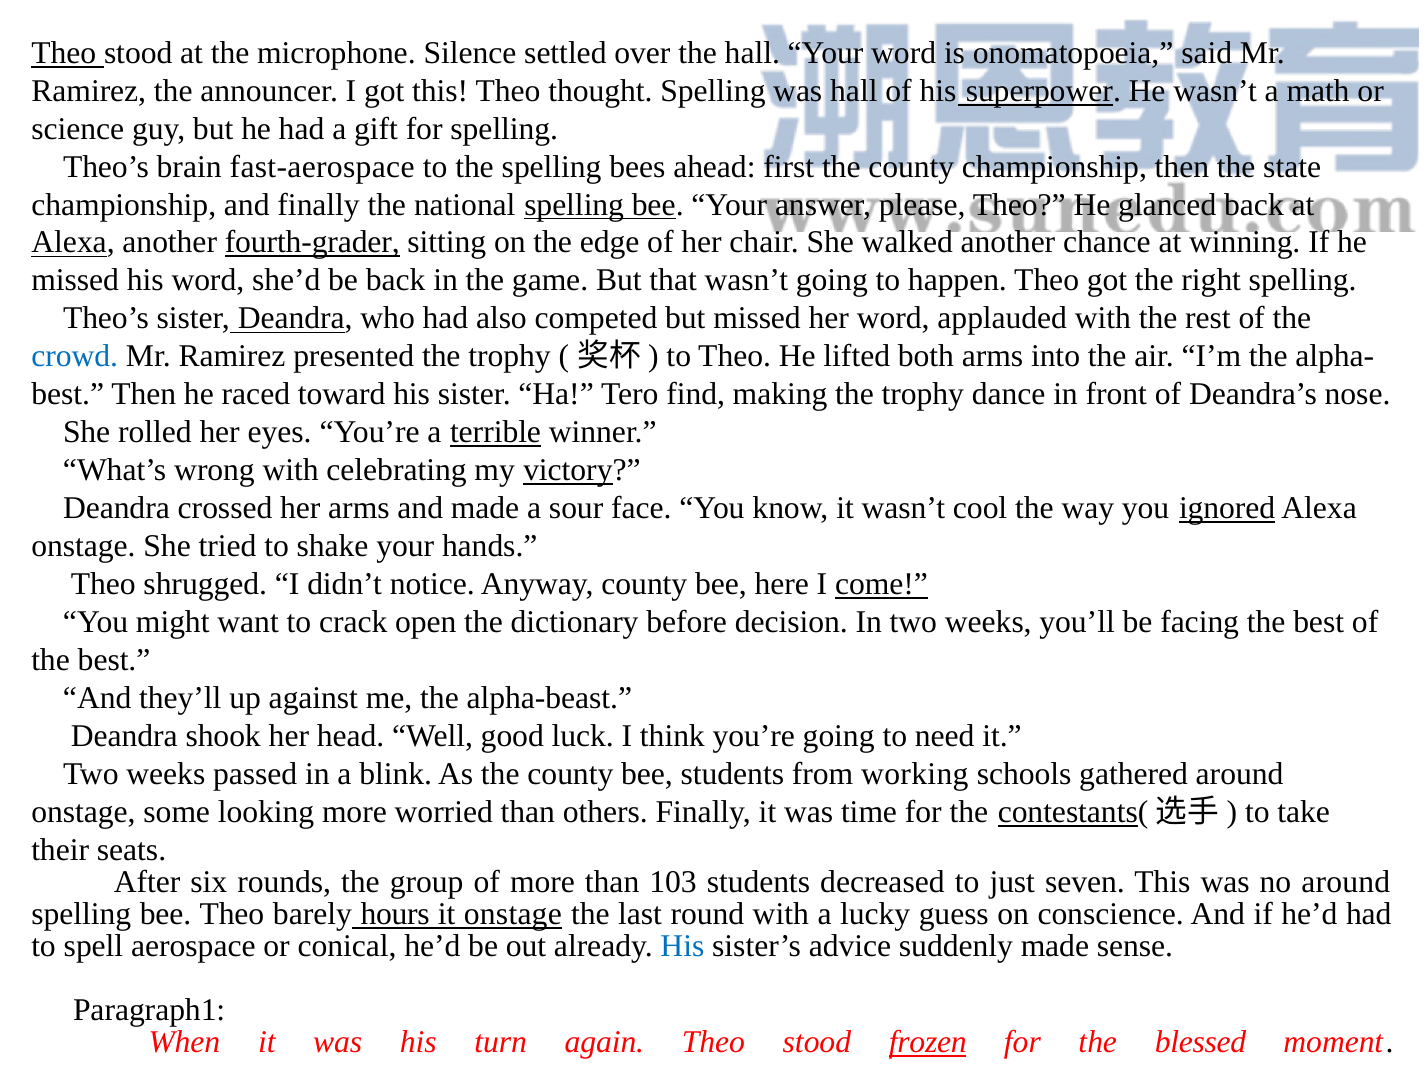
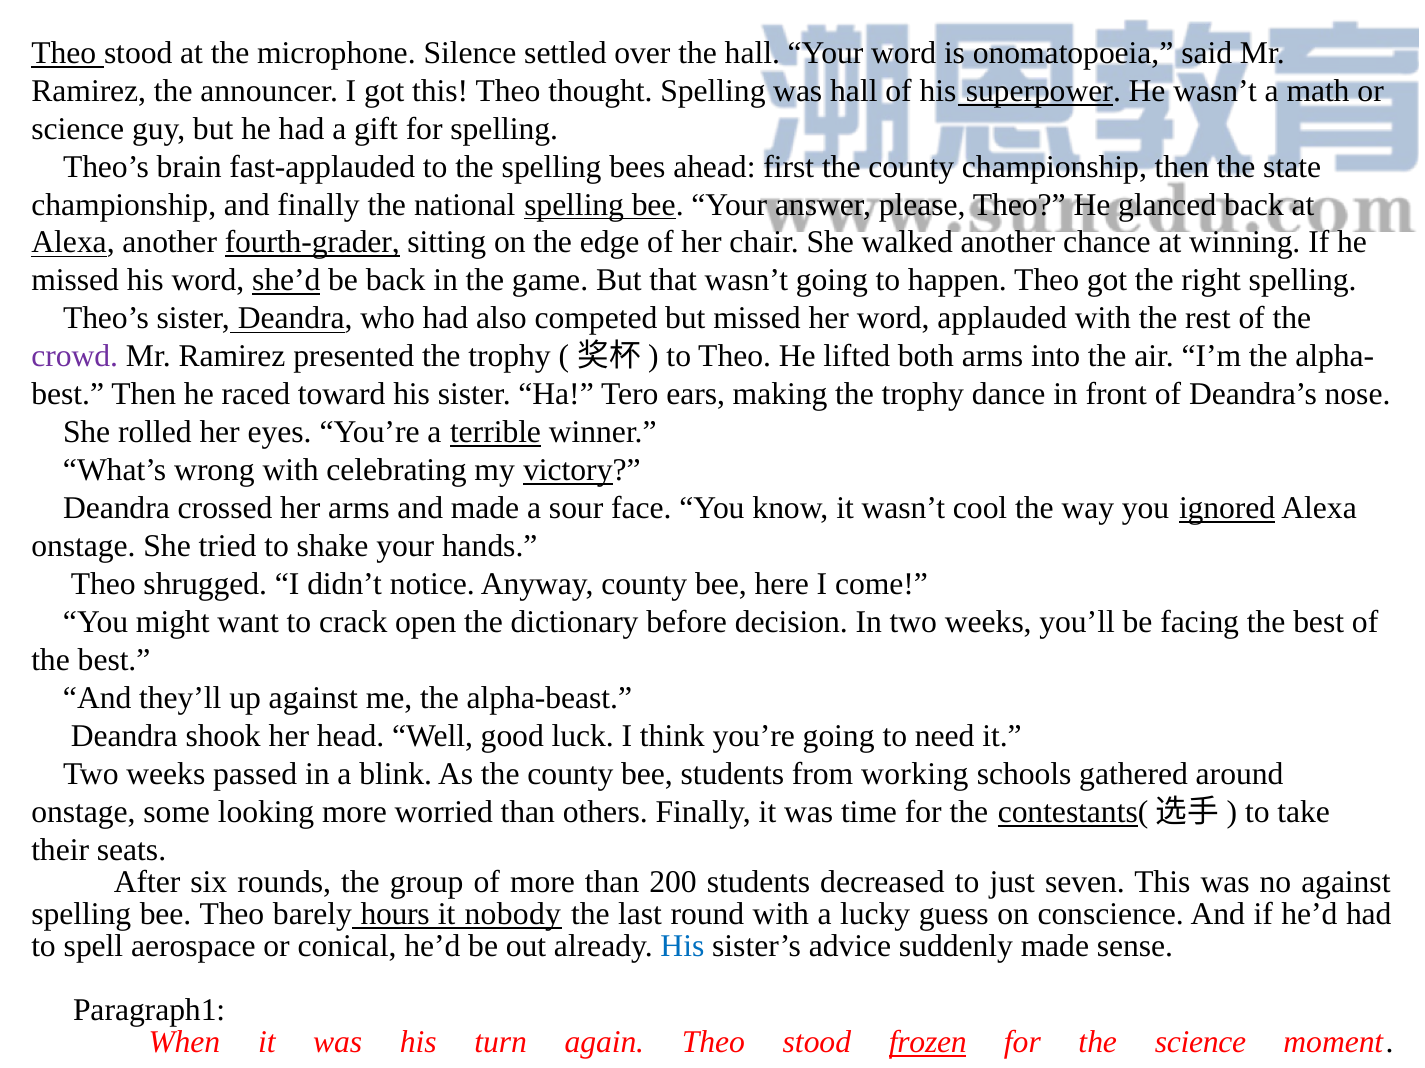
fast-aerospace: fast-aerospace -> fast-applauded (322, 167)
she’d underline: none -> present (286, 281)
crowd colour: blue -> purple (75, 357)
find: find -> ears (696, 395)
come underline: present -> none (882, 585)
103: 103 -> 200 (673, 882)
no around: around -> against (1346, 882)
it onstage: onstage -> nobody (513, 915)
the blessed: blessed -> science (1200, 1043)
